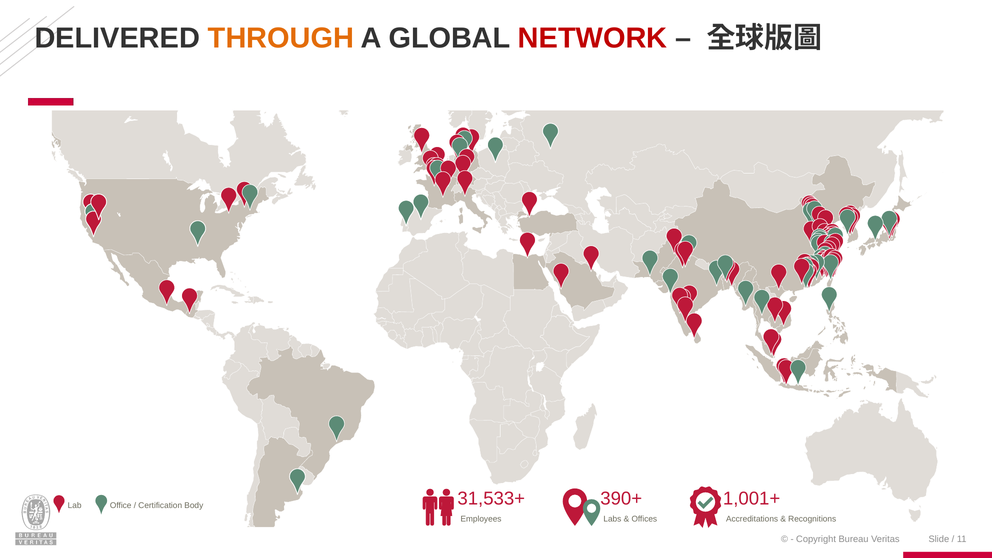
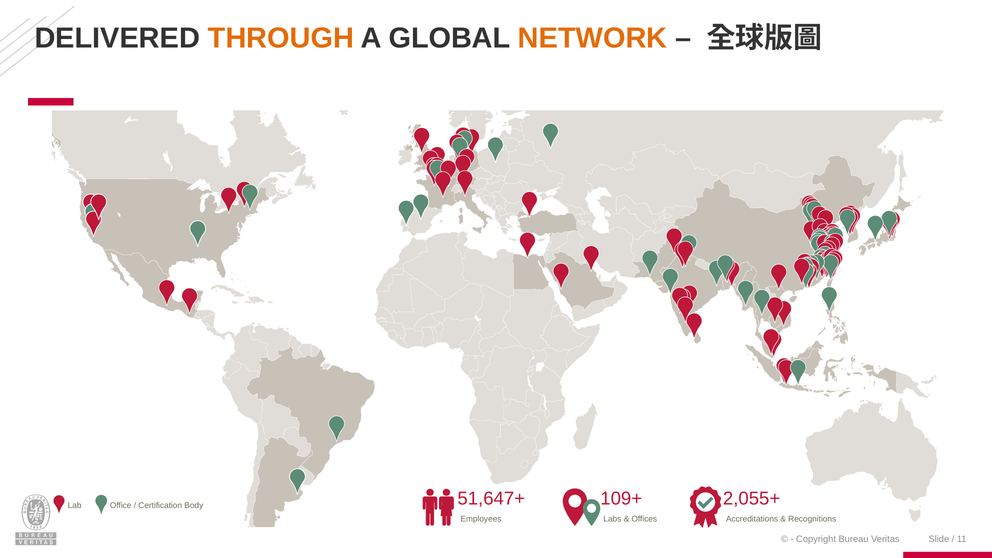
NETWORK colour: red -> orange (593, 38)
390+: 390+ -> 109+ (621, 499)
1,001+: 1,001+ -> 2,055+ (752, 499)
31,533+: 31,533+ -> 51,647+ (491, 499)
